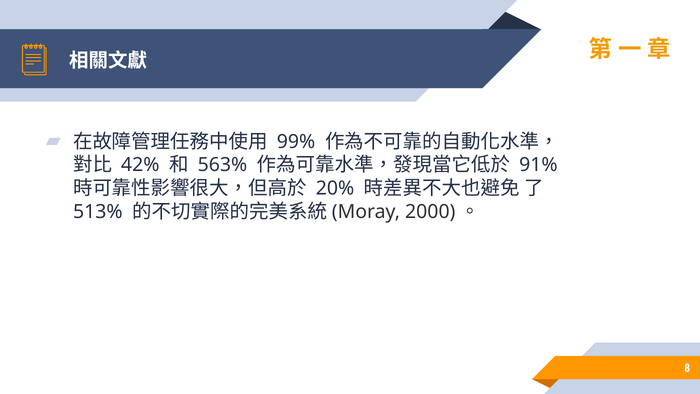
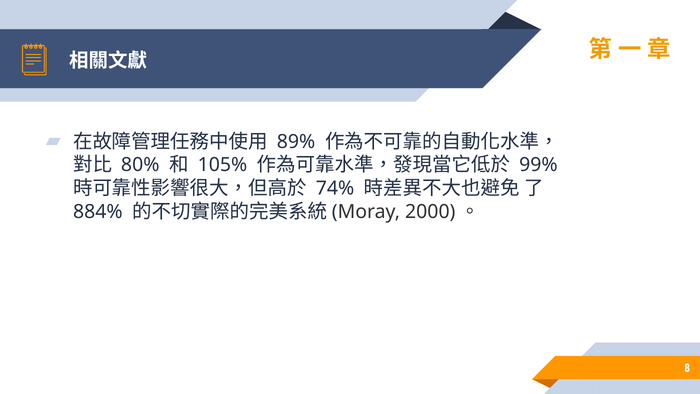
99%: 99% -> 89% (296, 142)
42%: 42% -> 80% (140, 165)
563%: 563% -> 105% (222, 165)
91%: 91% -> 99% (538, 165)
20%: 20% -> 74% (335, 188)
513%: 513% -> 884% (98, 212)
